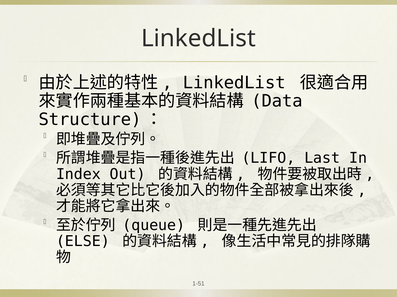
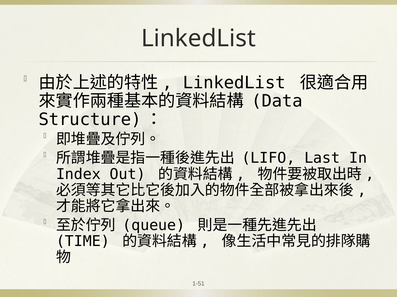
ELSE: ELSE -> TIME (83, 242)
